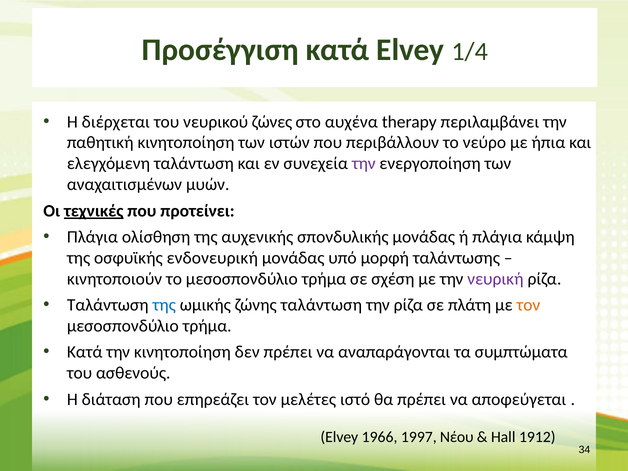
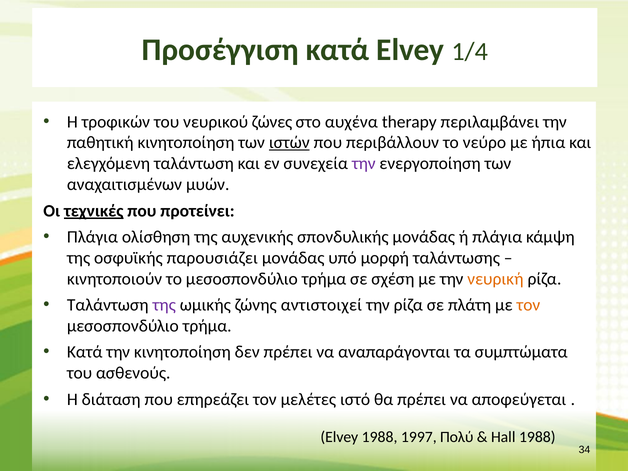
διέρχεται: διέρχεται -> τροφικών (116, 122)
ιστών underline: none -> present (289, 143)
ενδονευρική: ενδονευρική -> παρουσιάζει (212, 258)
νευρική colour: purple -> orange (495, 279)
της colour: blue -> purple (164, 305)
ζώνης ταλάντωση: ταλάντωση -> αντιστοιχεί (321, 305)
Elvey 1966: 1966 -> 1988 (380, 437)
Νέου: Νέου -> Πολύ (457, 437)
Hall 1912: 1912 -> 1988 (537, 437)
